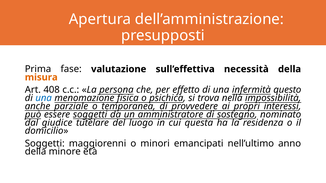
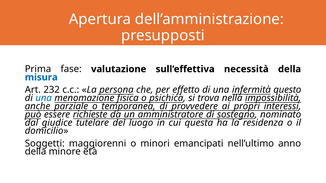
misura colour: orange -> blue (41, 77)
408: 408 -> 232 (52, 90)
essere soggetti: soggetti -> richieste (90, 115)
